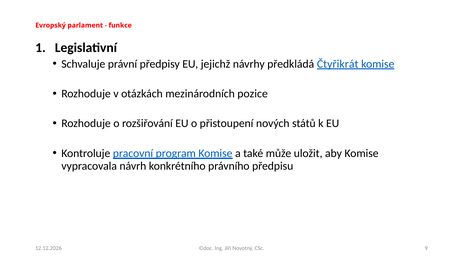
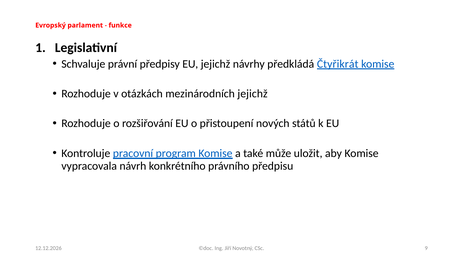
mezinárodních pozice: pozice -> jejichž (253, 94)
